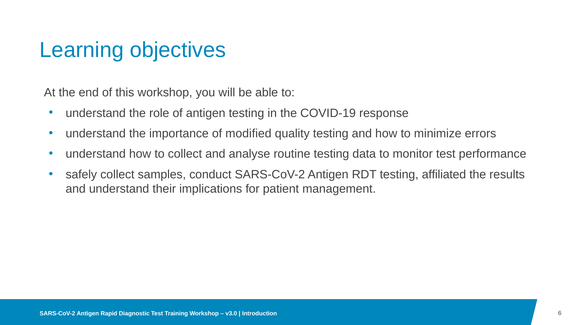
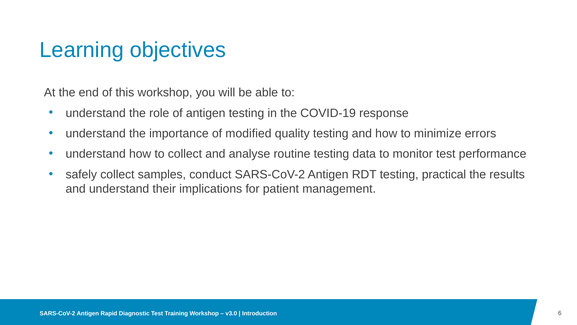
affiliated: affiliated -> practical (444, 174)
